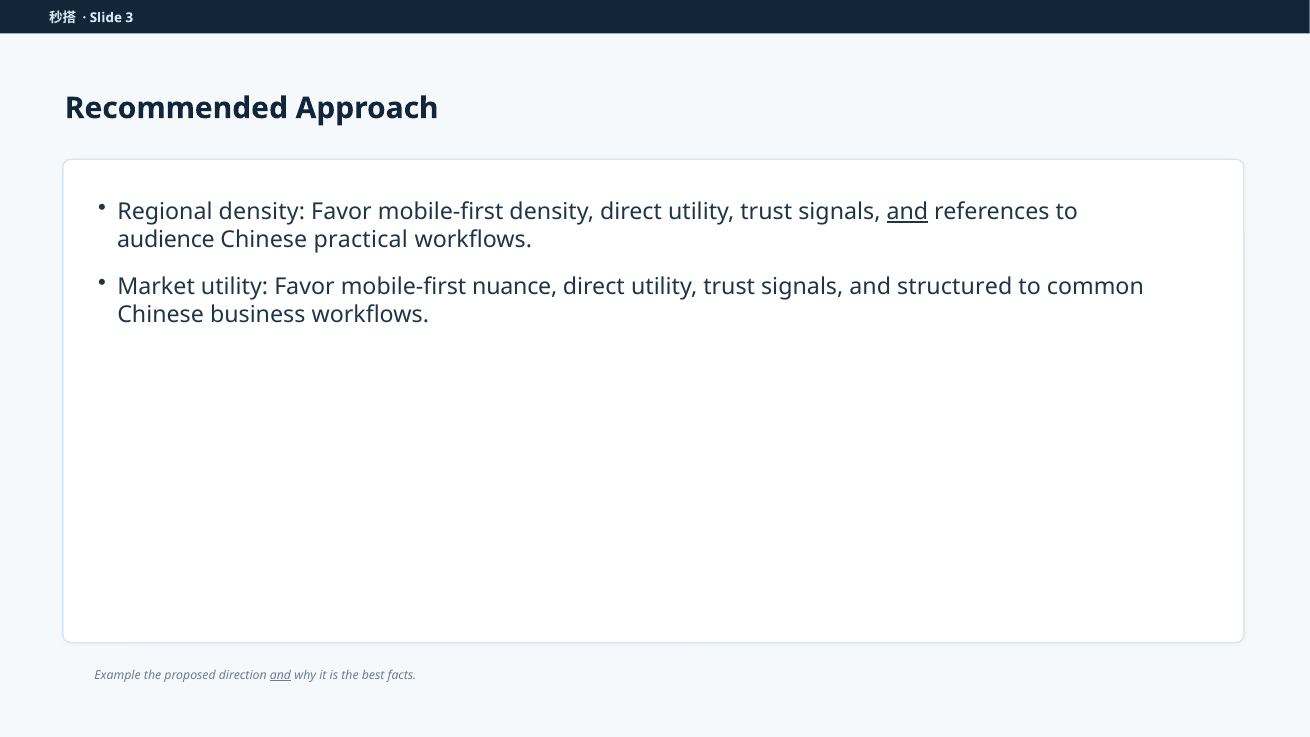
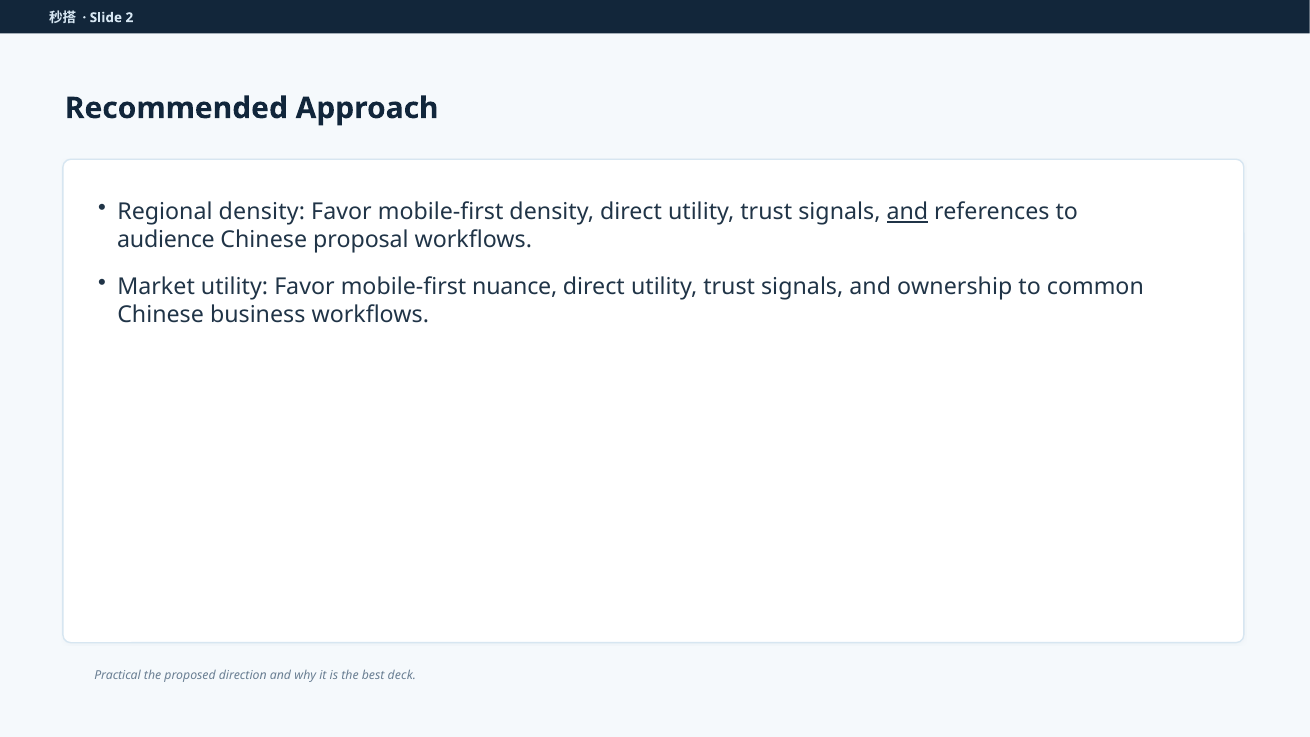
3: 3 -> 2 (129, 18)
practical: practical -> proposal (361, 240)
structured: structured -> ownership (955, 287)
Example: Example -> Practical (118, 675)
and underline: present -> none (280, 675)
facts: facts -> deck (402, 675)
